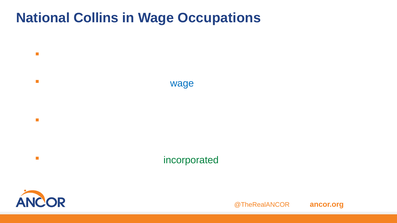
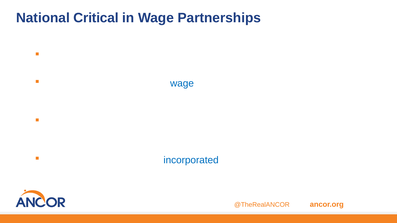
Collins: Collins -> Critical (96, 18)
Occupations: Occupations -> Partnerships (219, 18)
incorporated colour: green -> blue (191, 160)
